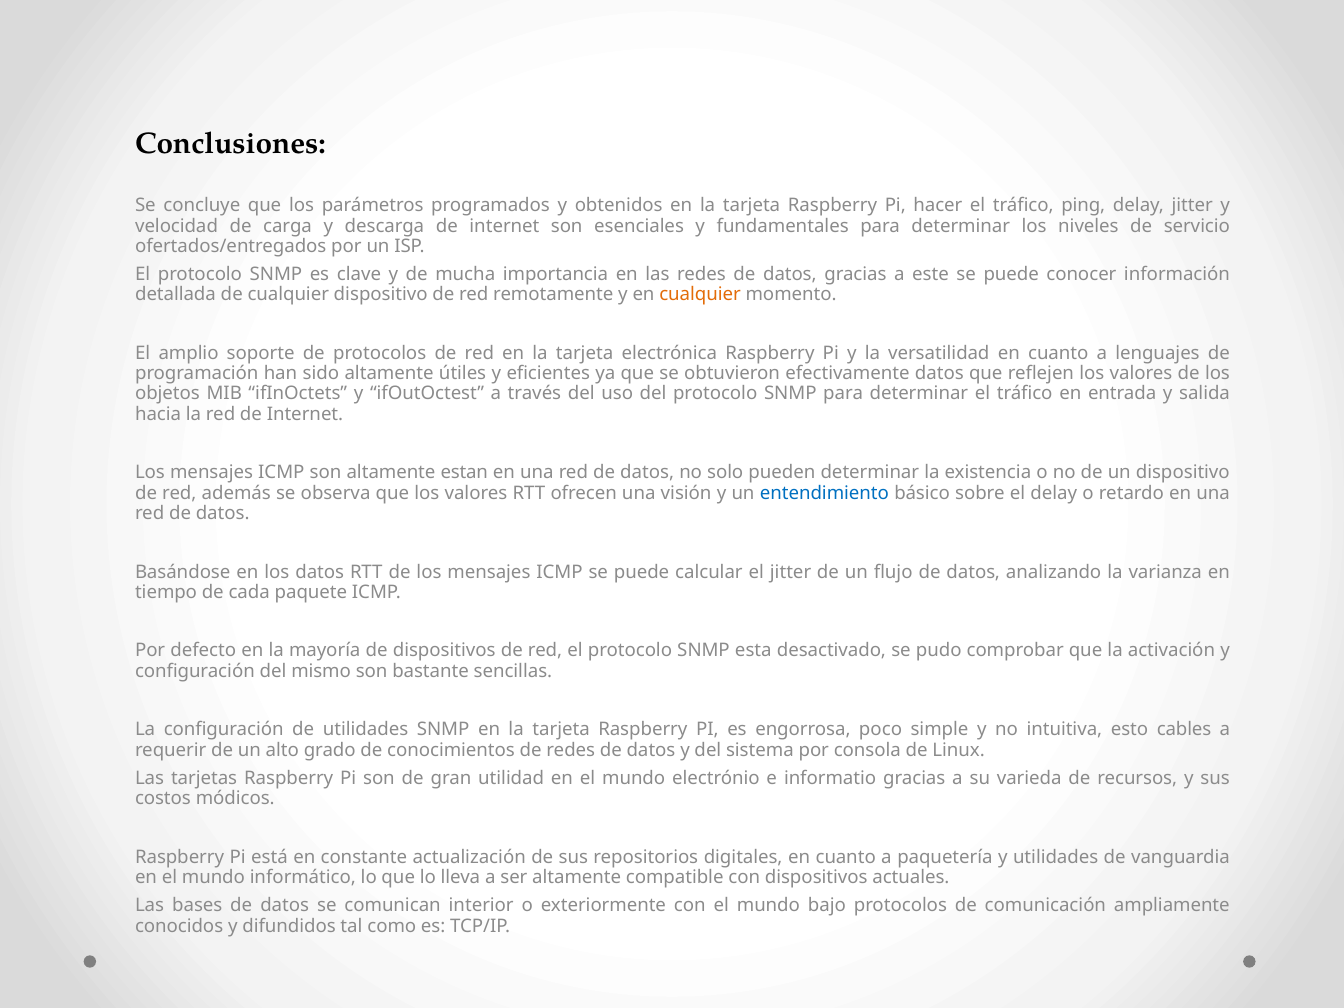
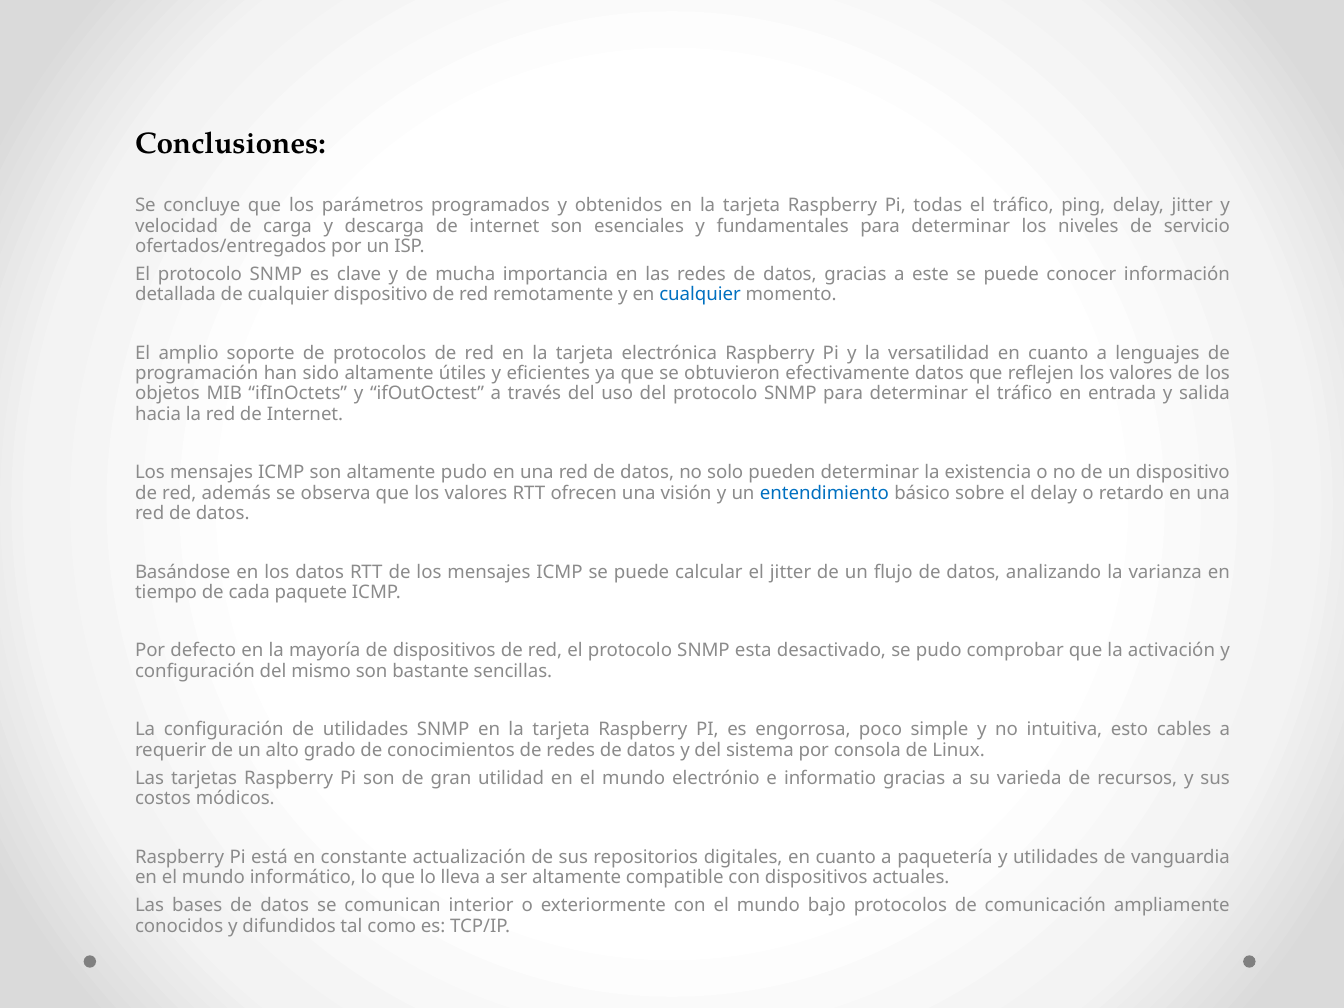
hacer: hacer -> todas (938, 206)
cualquier colour: orange -> blue (700, 295)
altamente estan: estan -> pudo (464, 473)
